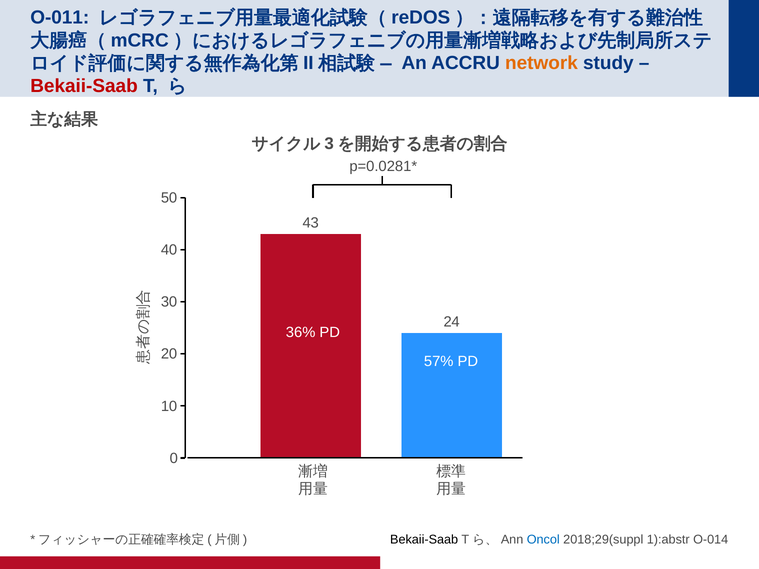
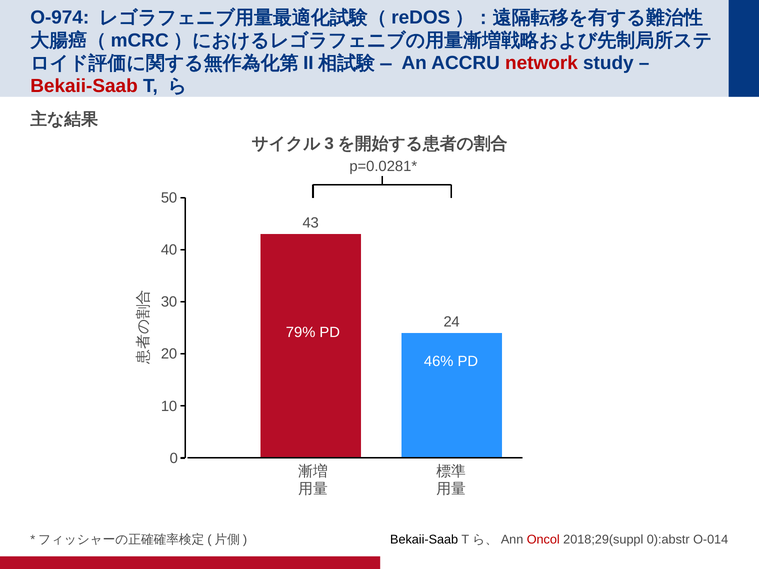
O-011: O-011 -> O-974 (60, 17)
network colour: orange -> red (541, 63)
36%: 36% -> 79% (301, 332)
57%: 57% -> 46% (439, 362)
Oncol colour: blue -> red (543, 540)
1):abstr: 1):abstr -> 0):abstr (668, 540)
